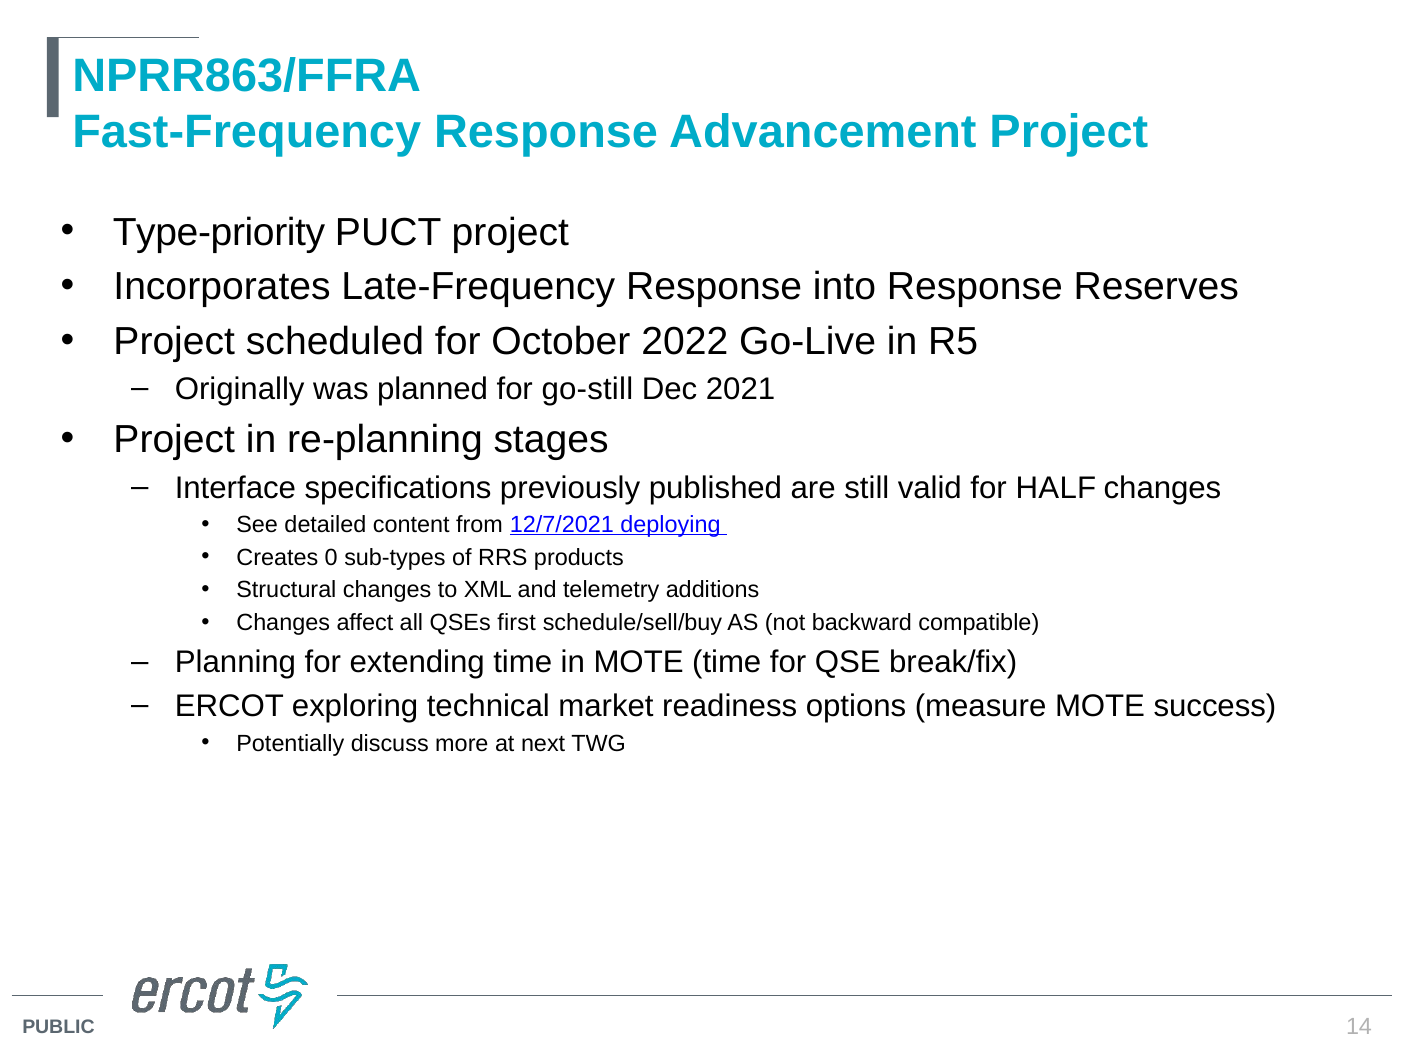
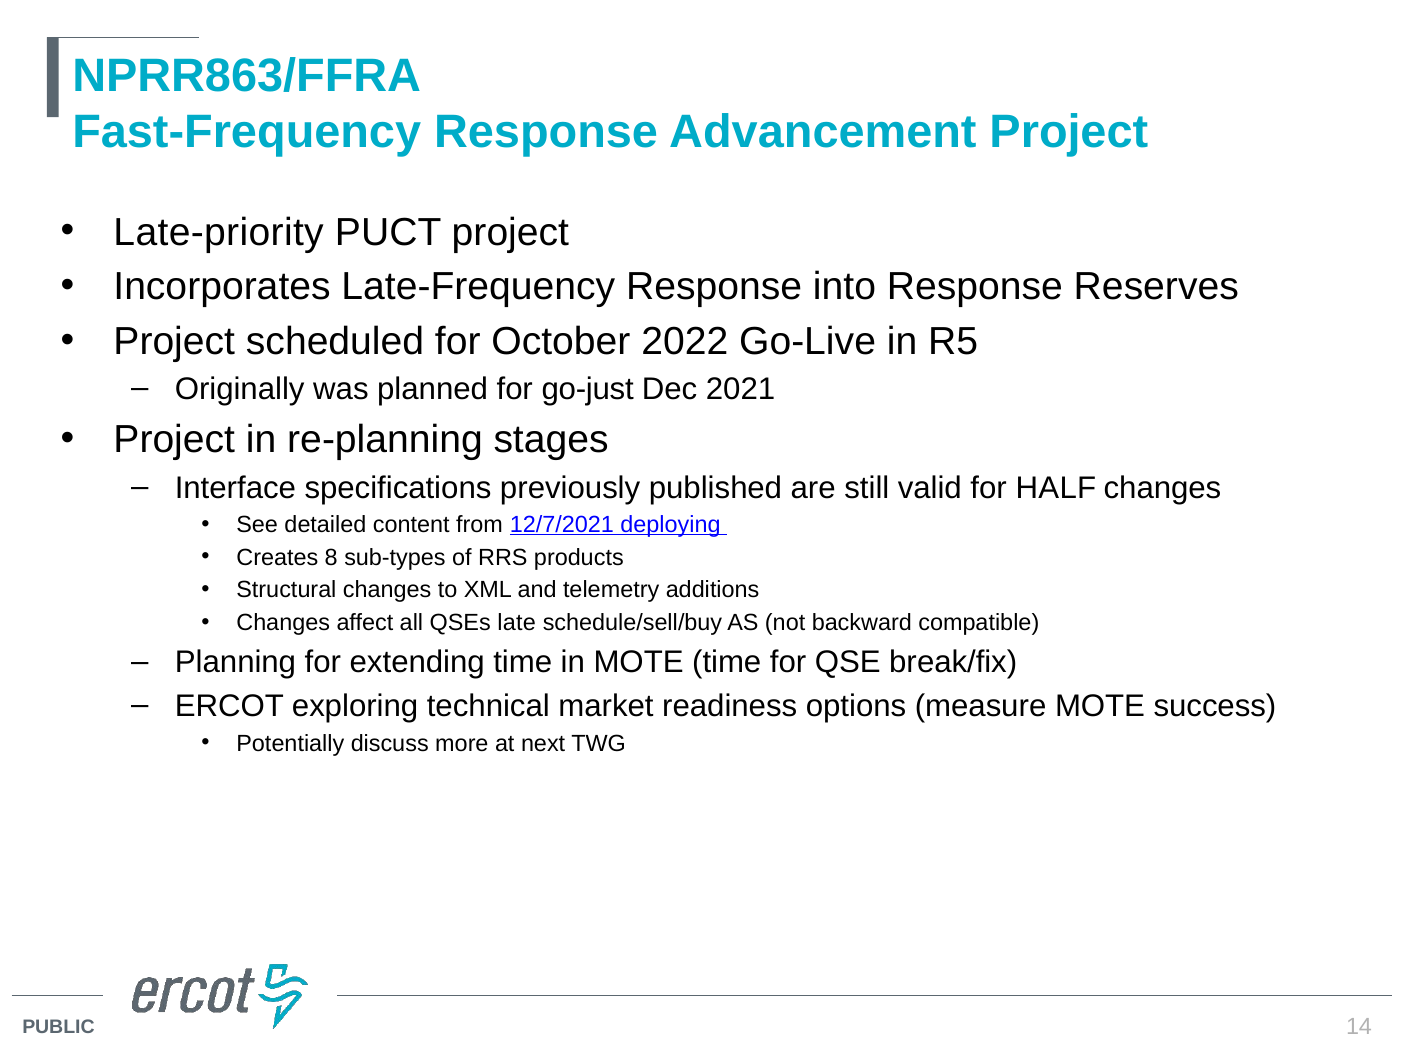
Type-priority: Type-priority -> Late-priority (219, 232)
go-still: go-still -> go-just (588, 390)
0: 0 -> 8 (331, 558)
first: first -> late (517, 623)
